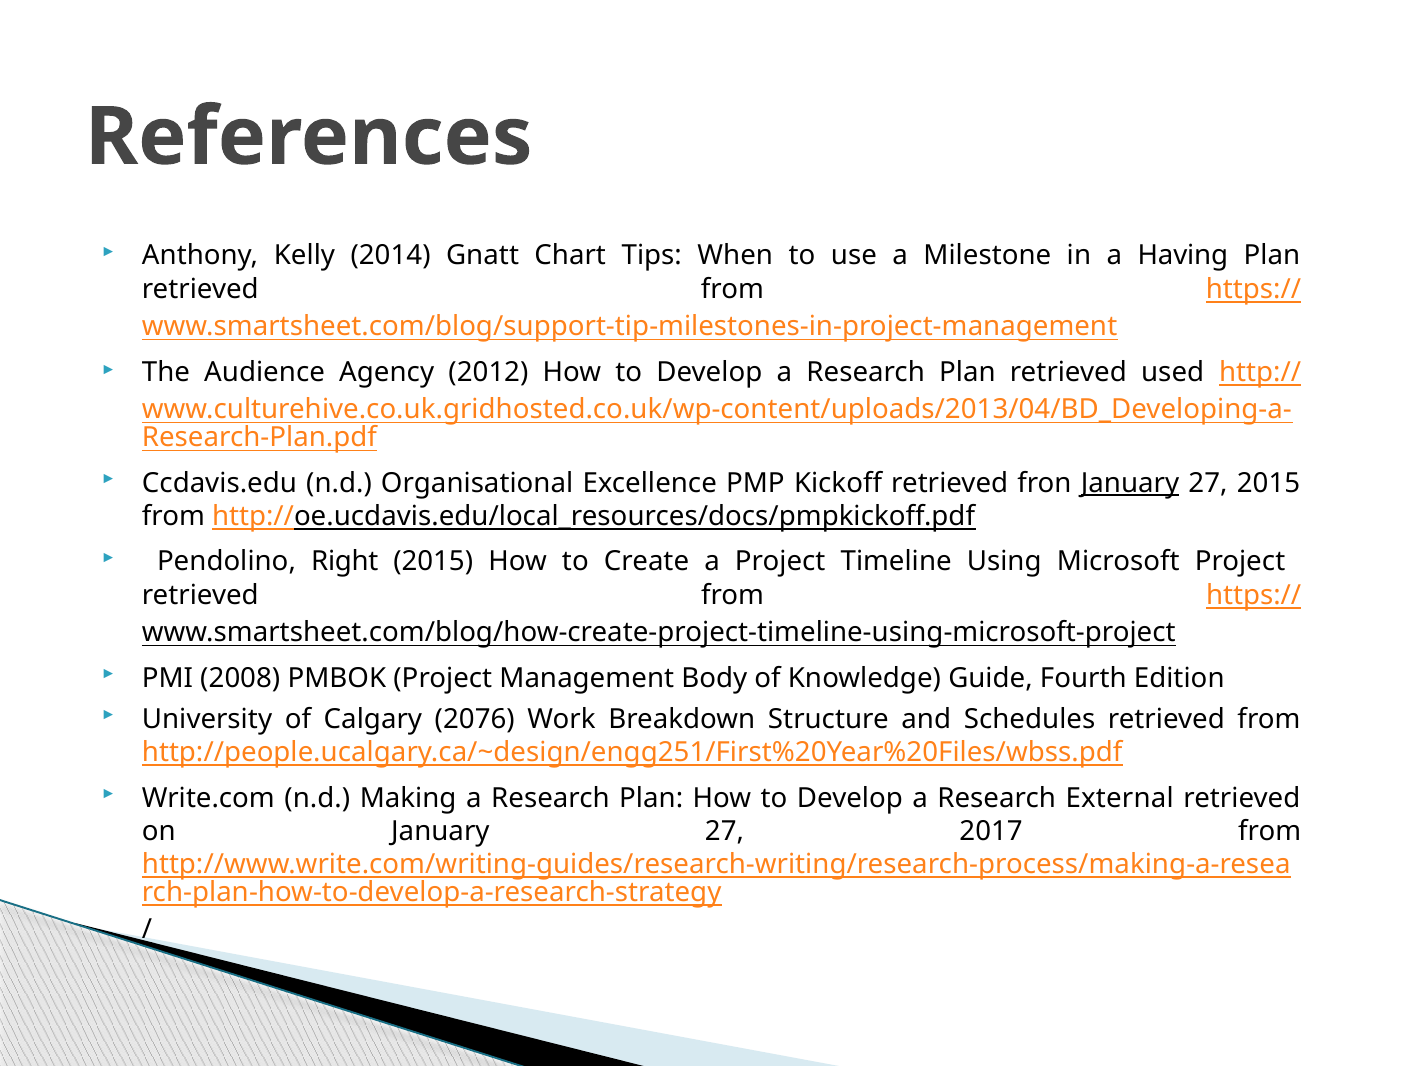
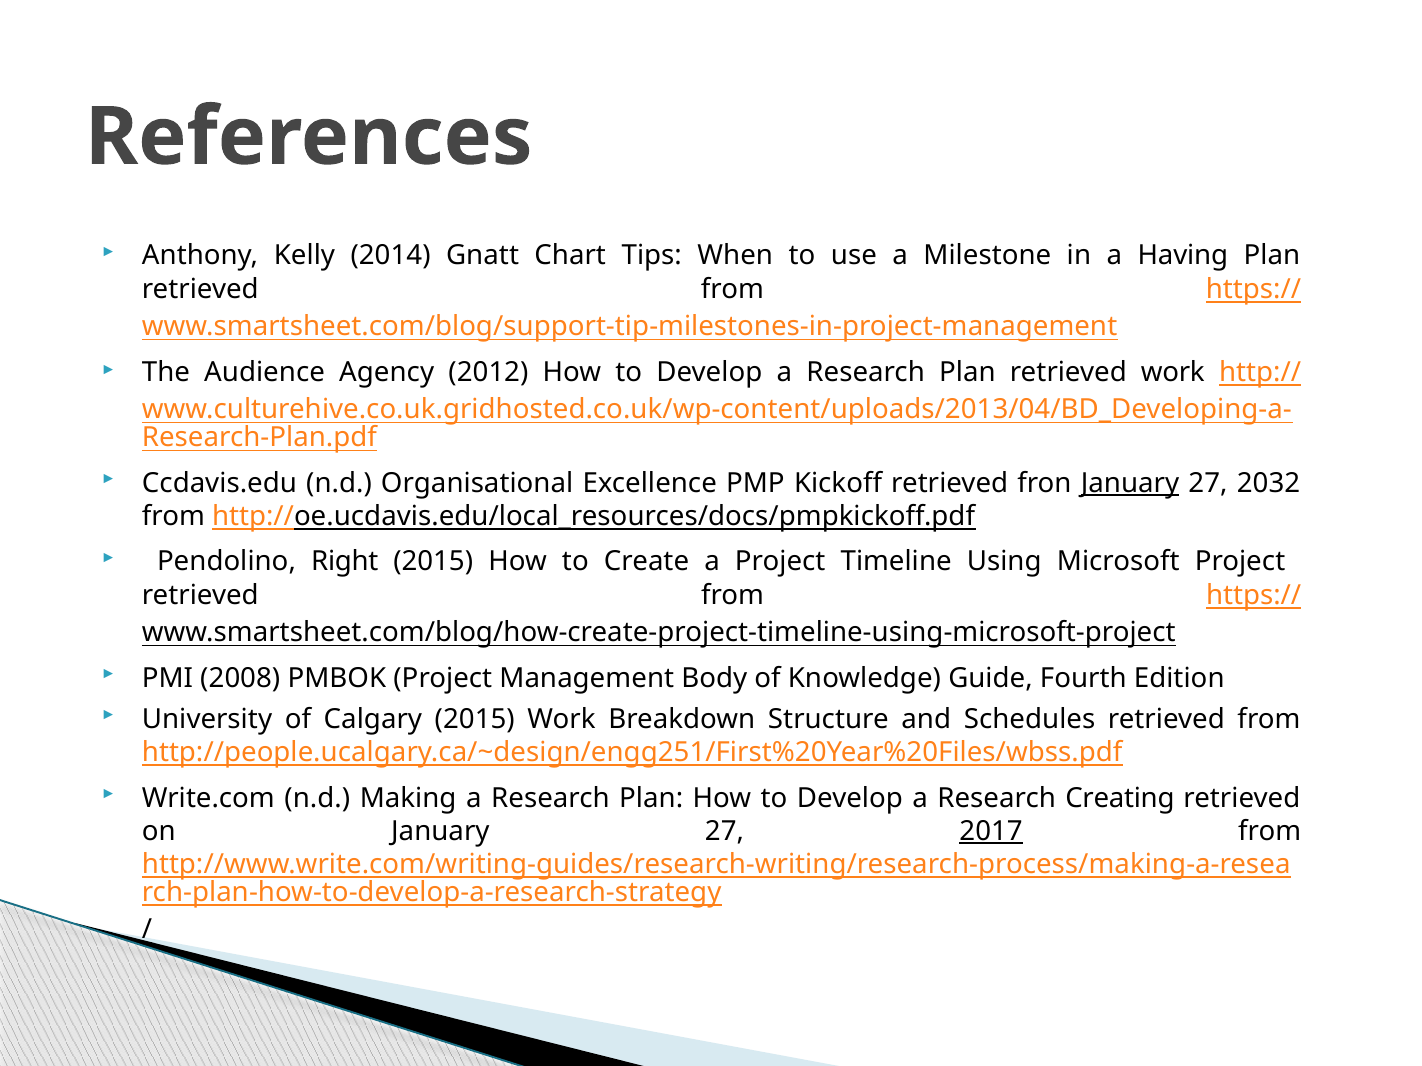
retrieved used: used -> work (1173, 372)
27 2015: 2015 -> 2032 (1268, 483)
Calgary 2076: 2076 -> 2015 (475, 720)
External: External -> Creating (1120, 798)
2017 underline: none -> present (991, 832)
